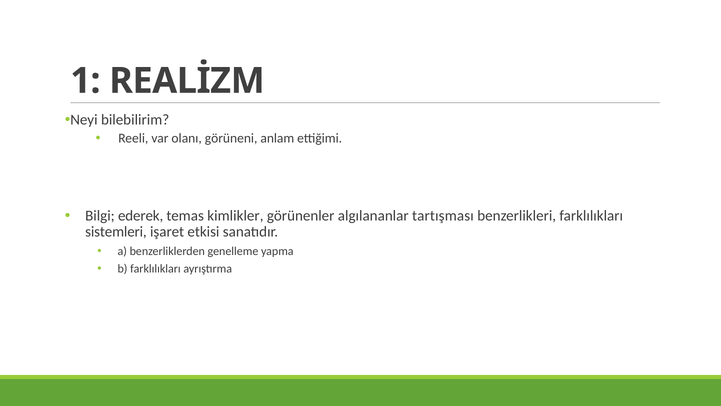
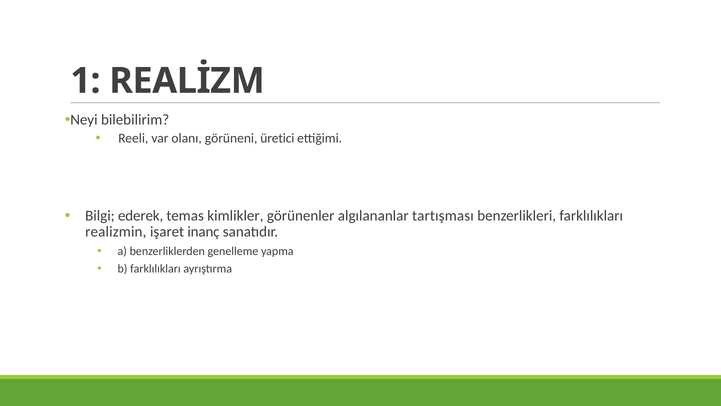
anlam: anlam -> üretici (277, 138)
sistemleri: sistemleri -> realizmin (116, 232)
etkisi: etkisi -> inanç (204, 232)
